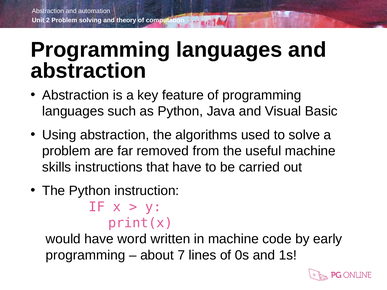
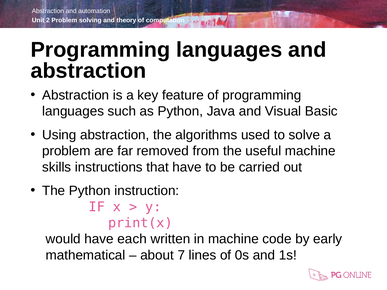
word: word -> each (132, 239)
programming: programming -> mathematical (86, 255)
